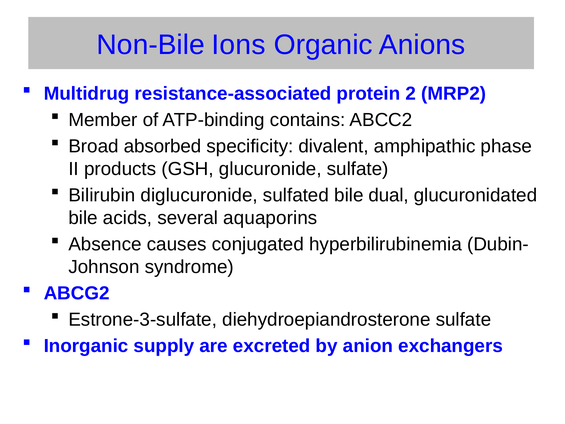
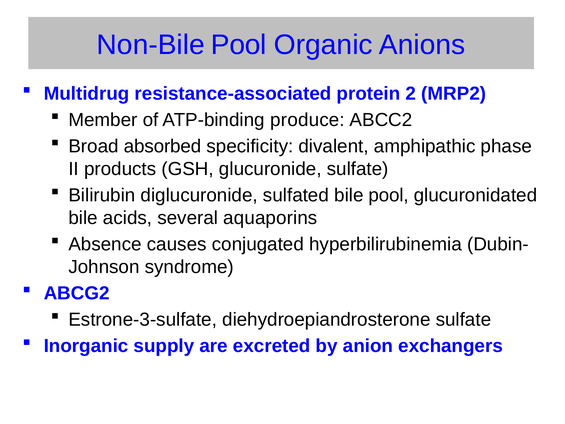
Non-Bile Ions: Ions -> Pool (239, 45)
contains: contains -> produce (308, 120)
bile dual: dual -> pool (389, 195)
